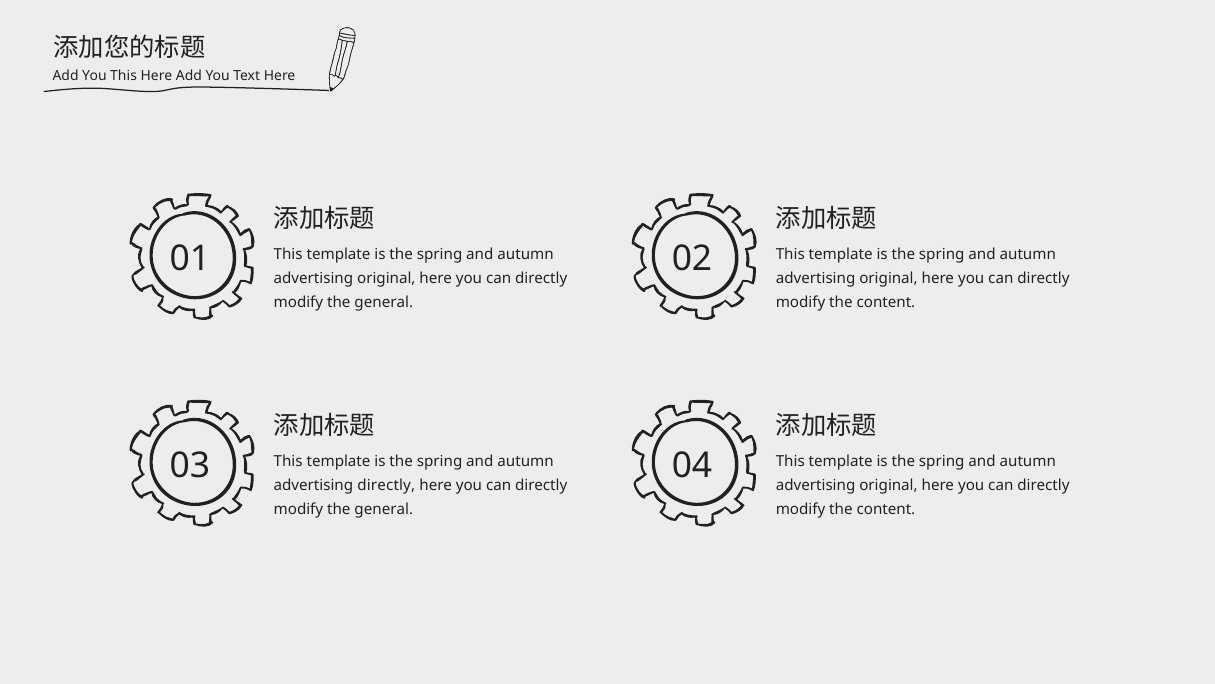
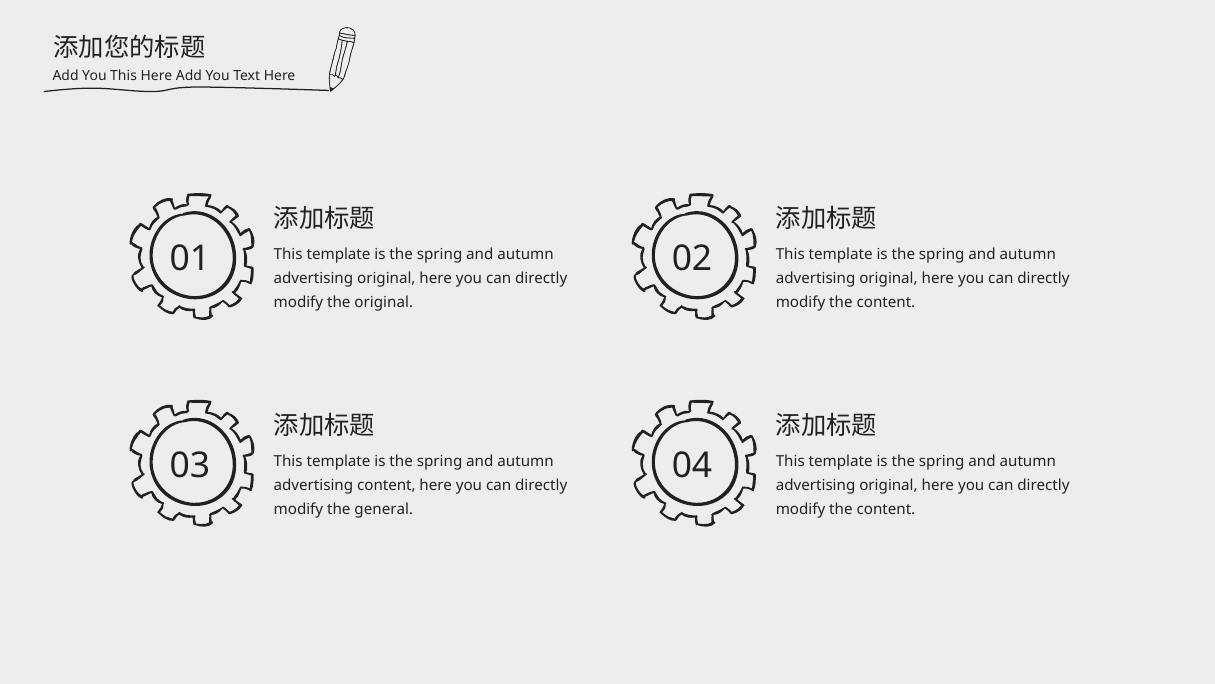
general: general -> original (384, 302)
advertising directly: directly -> content (386, 485)
